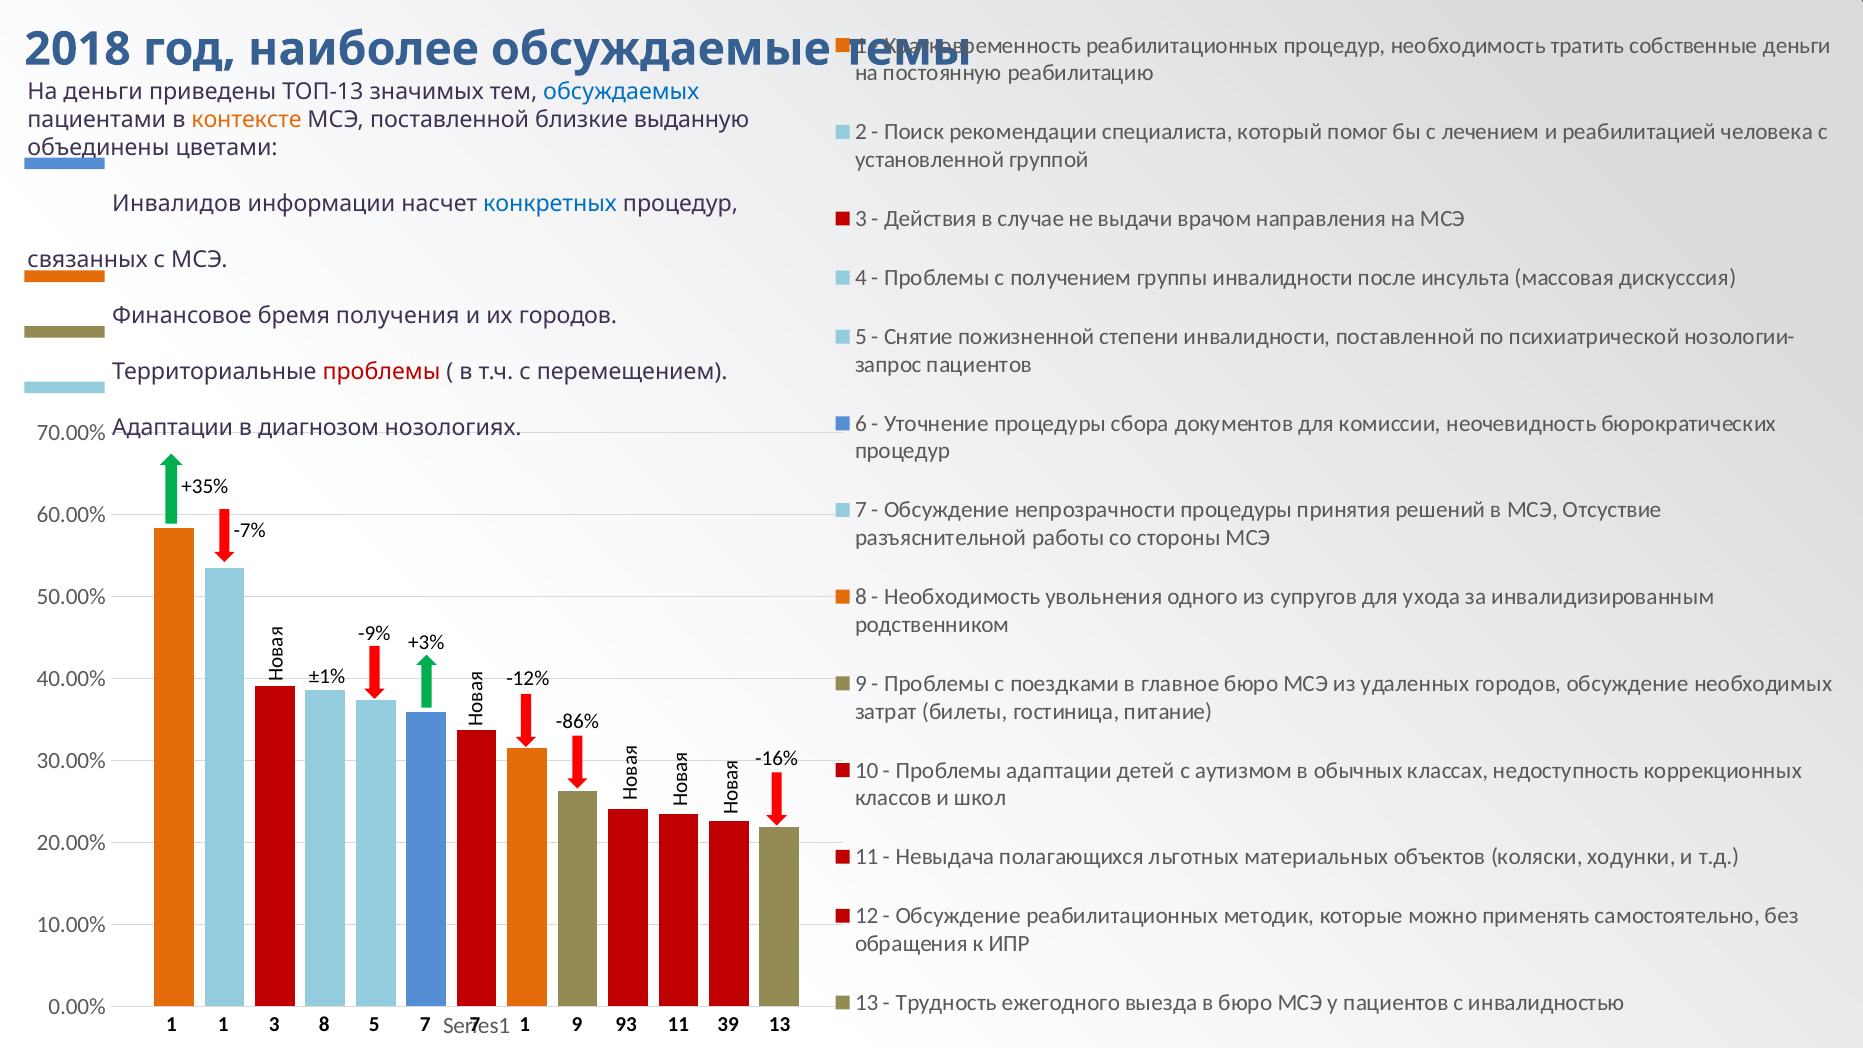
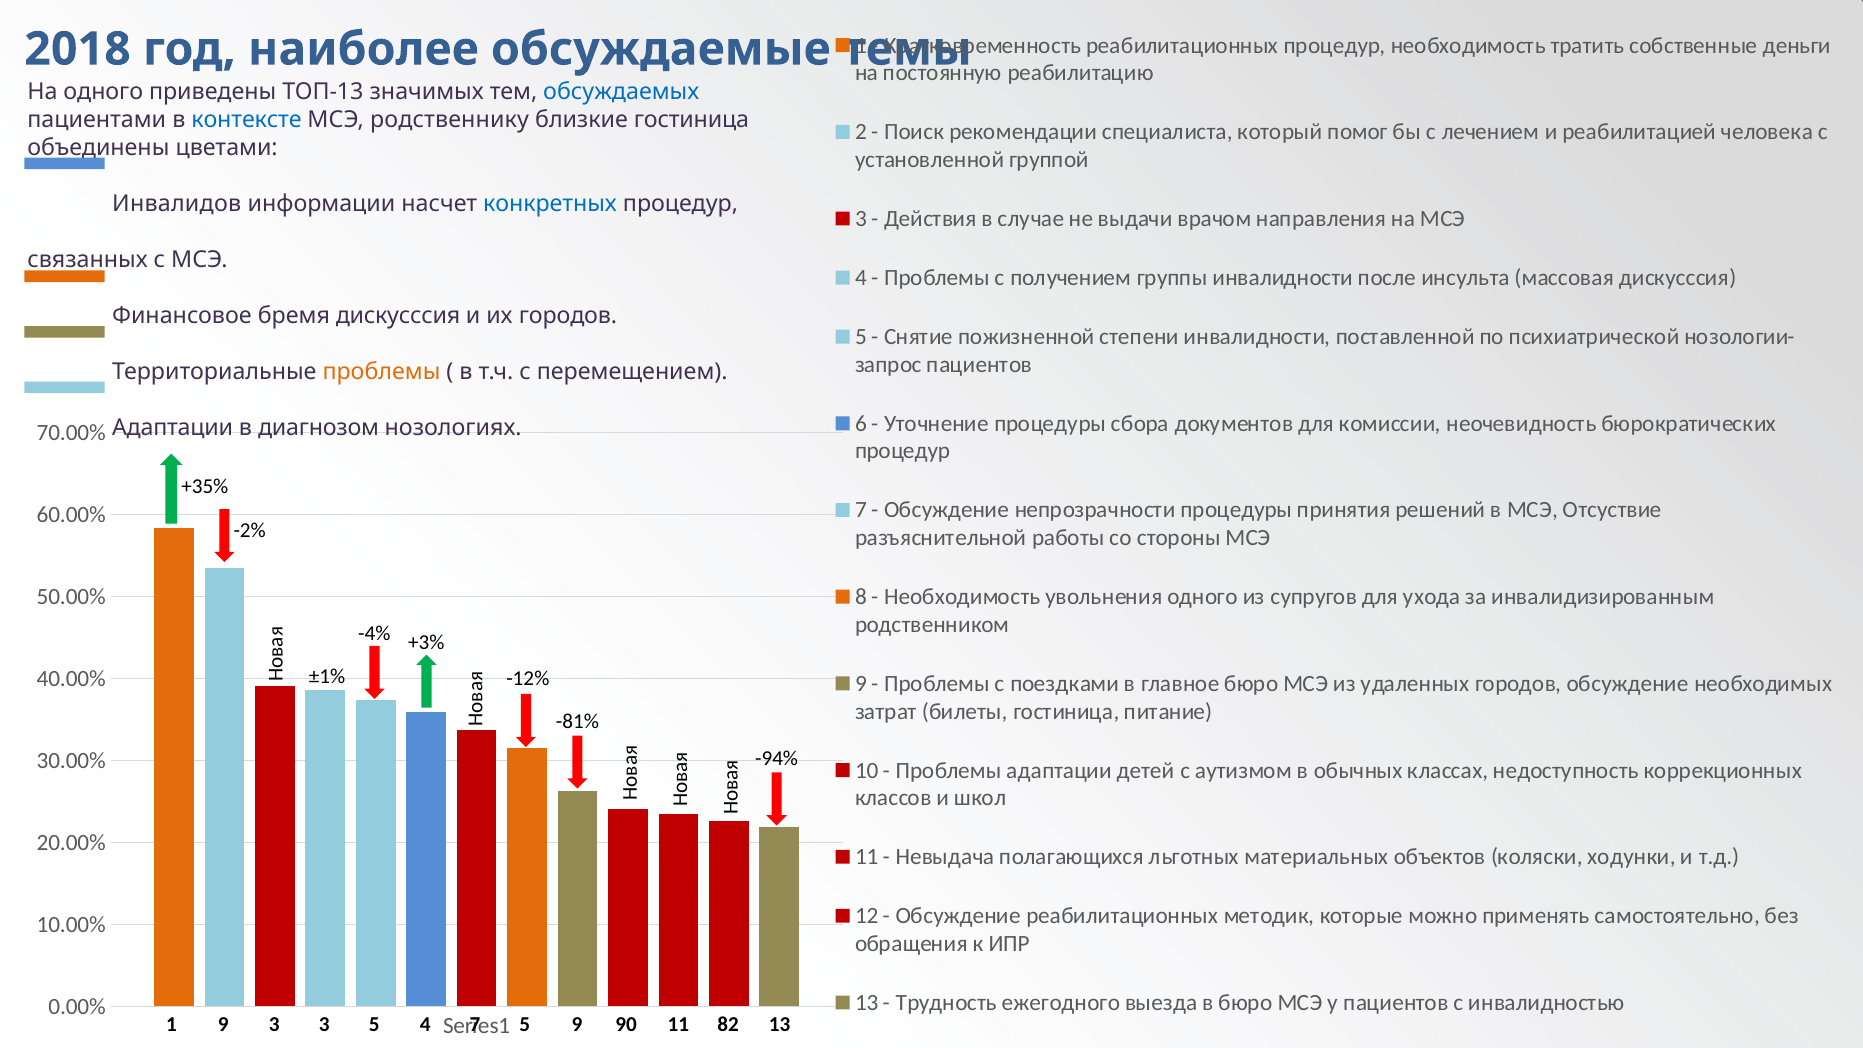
На деньги: деньги -> одного (103, 92)
контексте colour: orange -> blue (247, 120)
МСЭ поставленной: поставленной -> родственнику (450, 120)
близкие выданную: выданную -> гостиница (692, 120)
бремя получения: получения -> дискусссия (398, 316)
проблемы colour: red -> orange (381, 372)
-7%: -7% -> -2% (250, 530)
-9%: -9% -> -4% (374, 633)
-86%: -86% -> -81% (577, 722)
-16%: -16% -> -94% (777, 758)
1 1: 1 -> 9 (223, 1025)
3 8: 8 -> 3 (324, 1025)
5 7: 7 -> 4 (425, 1025)
1: 1 -> 5 (525, 1025)
93: 93 -> 90 (626, 1025)
39: 39 -> 82 (728, 1025)
